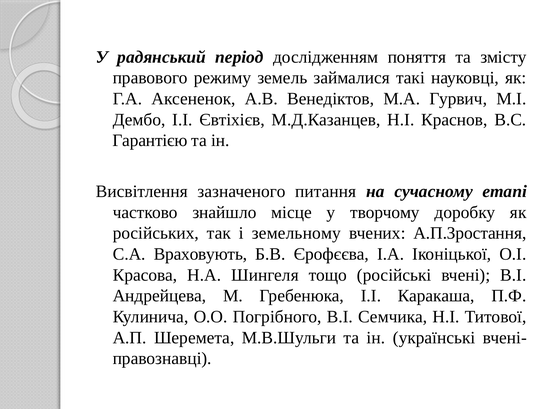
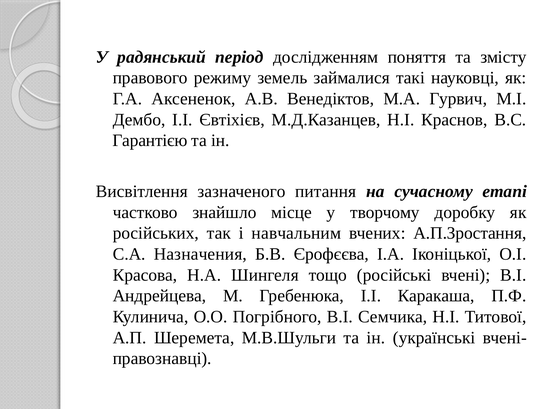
земельному: земельному -> навчальним (296, 233)
Враховують: Враховують -> Назначения (200, 254)
